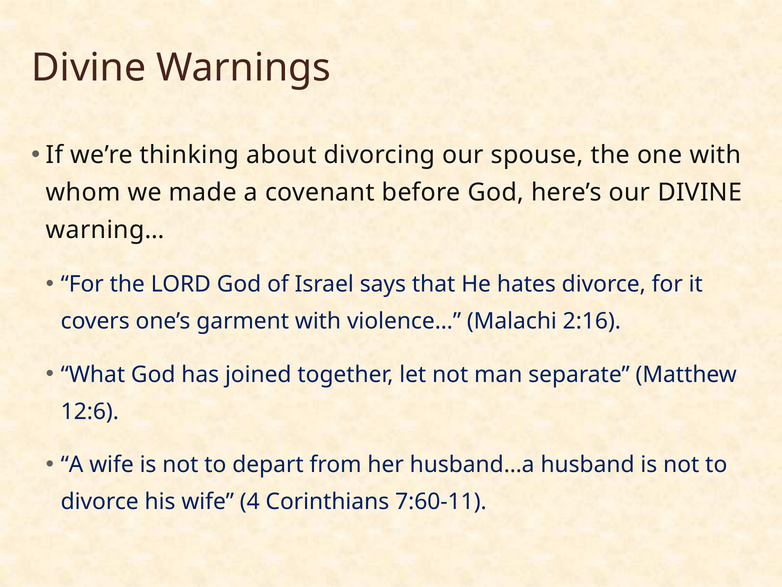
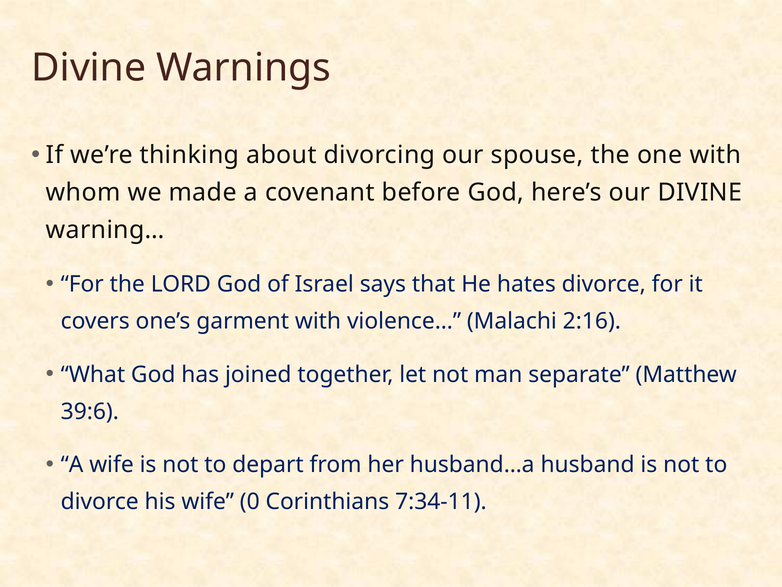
12:6: 12:6 -> 39:6 (90, 411)
4: 4 -> 0 (250, 502)
7:60-11: 7:60-11 -> 7:34-11 (441, 502)
